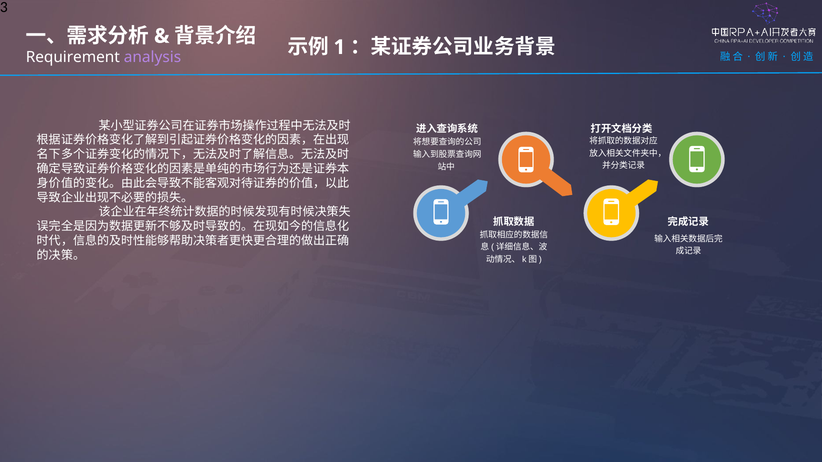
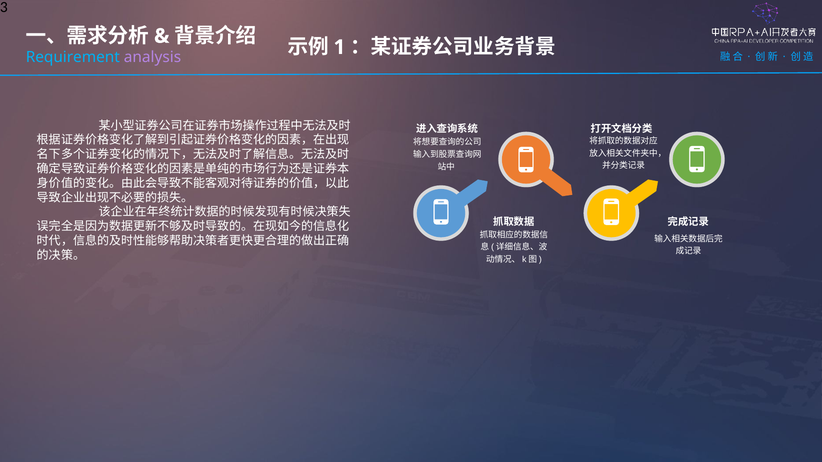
Requirement colour: white -> light blue (73, 57)
